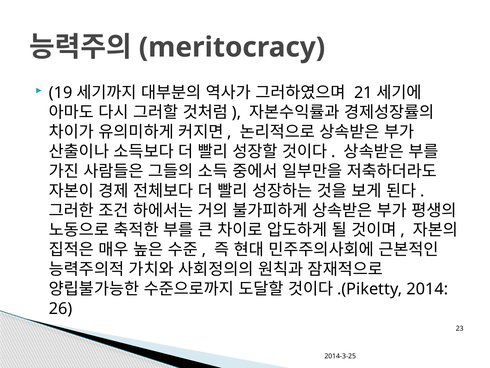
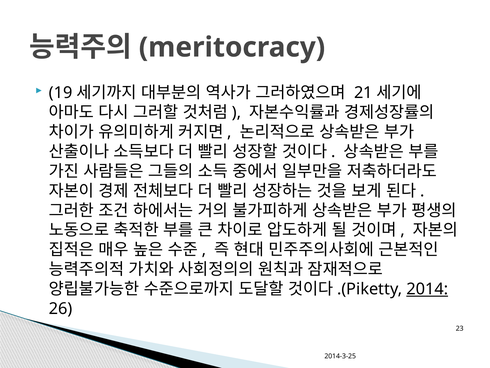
2014 underline: none -> present (427, 289)
